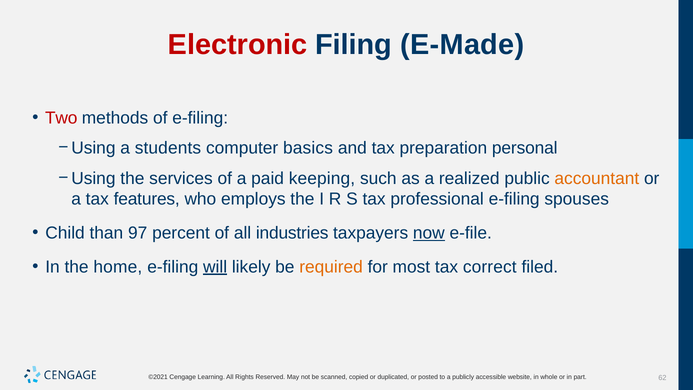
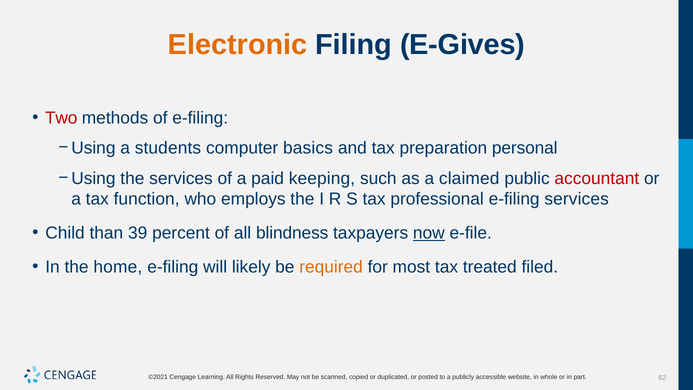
Electronic colour: red -> orange (238, 45)
E-Made: E-Made -> E-Gives (463, 45)
realized: realized -> claimed (469, 178)
accountant colour: orange -> red (597, 178)
features: features -> function (147, 199)
e-filing spouses: spouses -> services (577, 199)
97: 97 -> 39 (138, 233)
industries: industries -> blindness (292, 233)
will underline: present -> none (215, 267)
correct: correct -> treated (490, 267)
